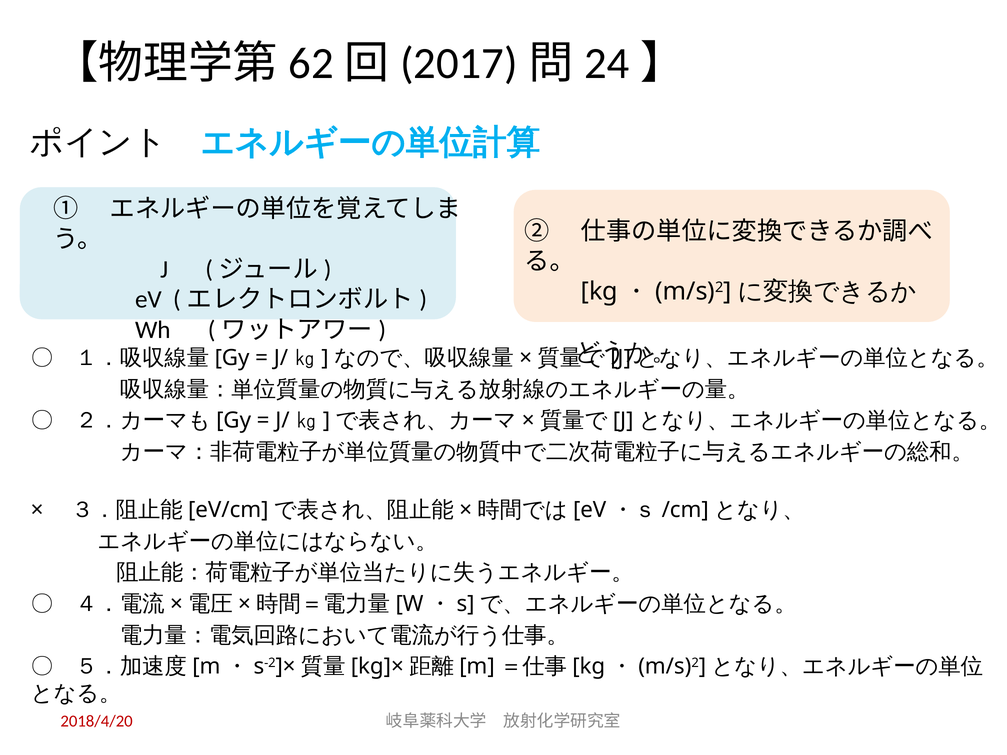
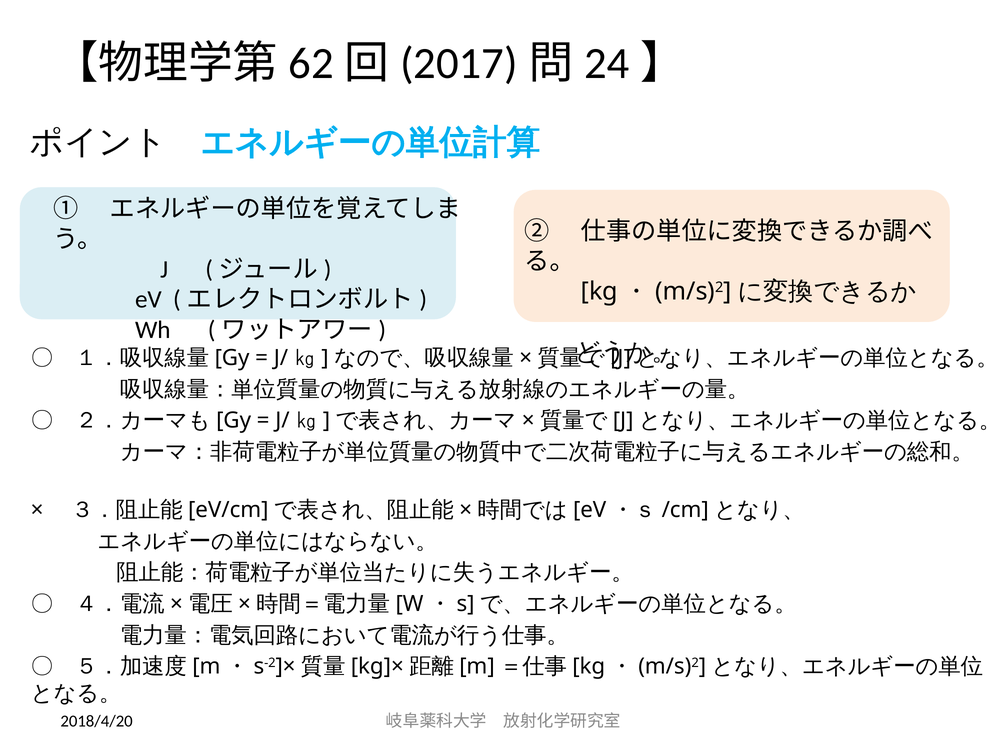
2018/4/20 colour: red -> black (97, 721)
